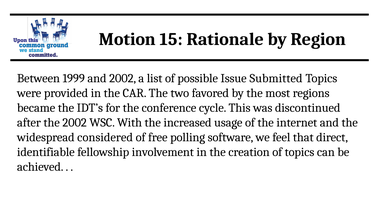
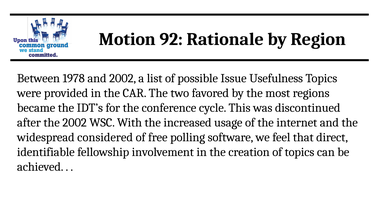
15: 15 -> 92 (171, 39)
1999: 1999 -> 1978 (74, 78)
Submitted: Submitted -> Usefulness (276, 78)
